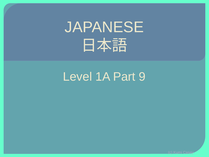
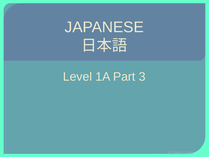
9: 9 -> 3 (142, 77)
